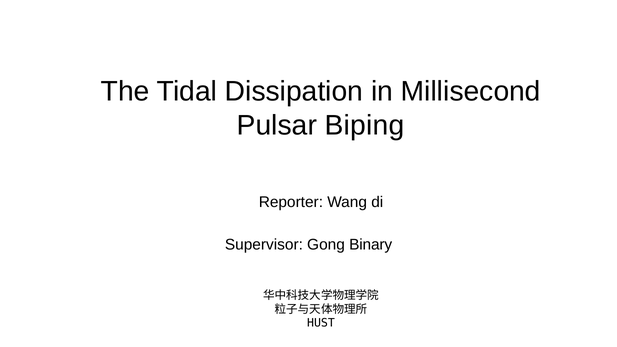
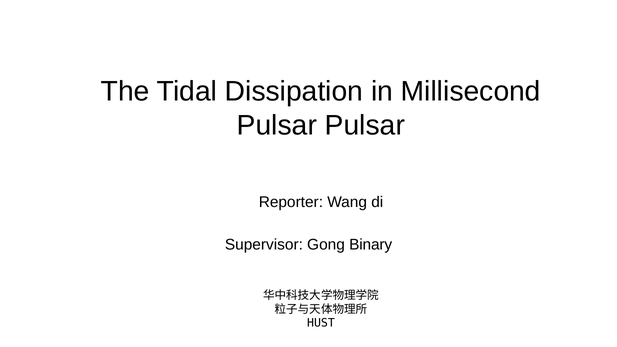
Pulsar Biping: Biping -> Pulsar (365, 126)
